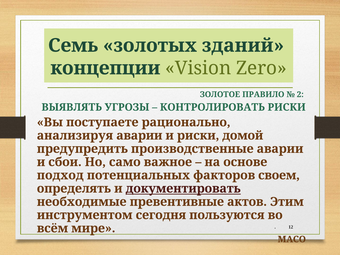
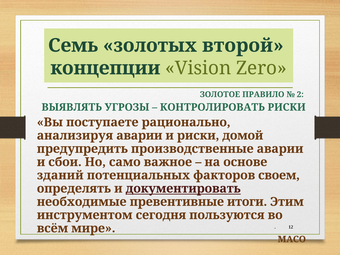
зданий: зданий -> второй (243, 45)
подход: подход -> зданий (60, 175)
актов: актов -> итоги (247, 202)
